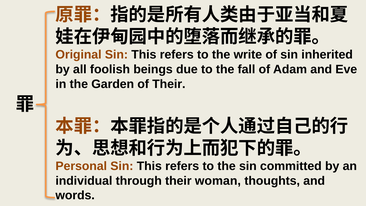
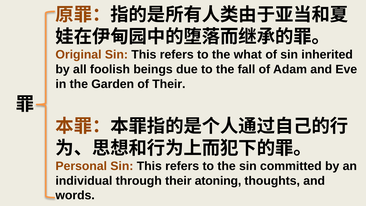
write: write -> what (248, 55)
woman: woman -> atoning (218, 181)
